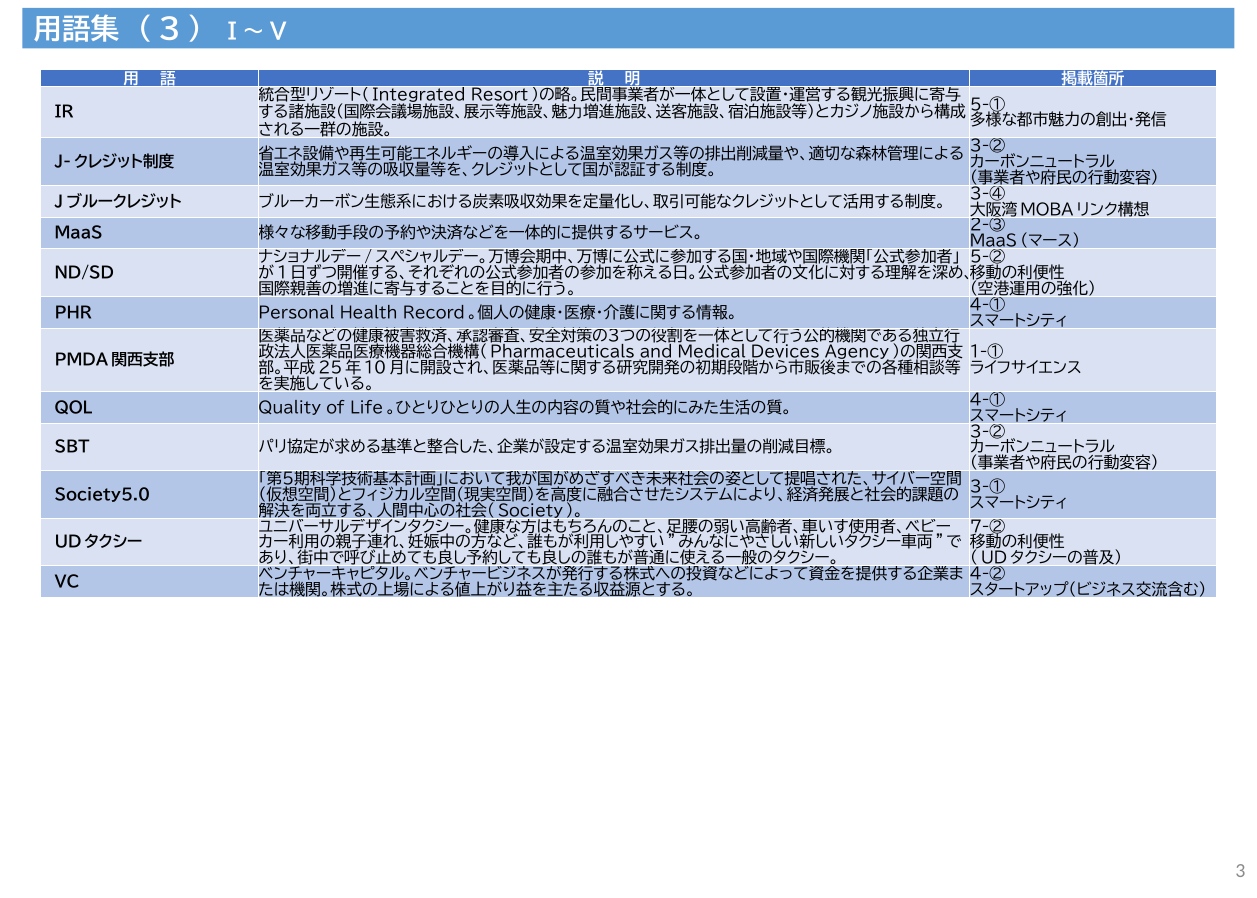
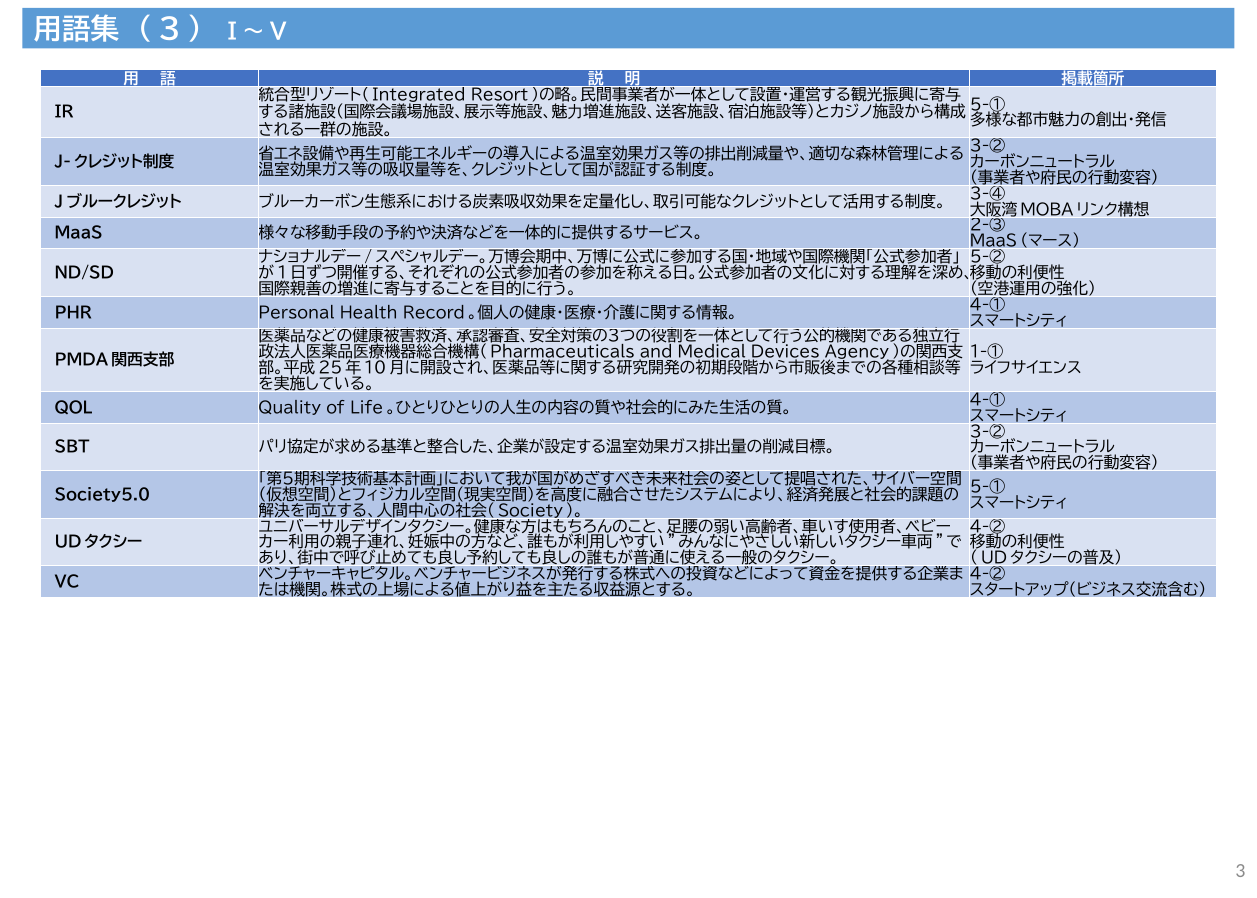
3-①: 3-① -> 5-① (988, 487)
7-②: 7-② -> 4-② (988, 527)
